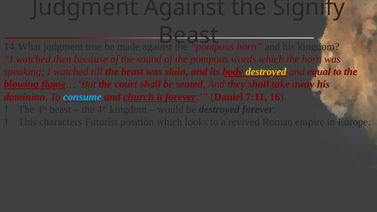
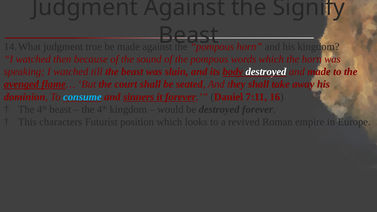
destroyed colour: yellow -> white (266, 72)
and equal: equal -> made (319, 72)
blowing: blowing -> avenged (21, 84)
church: church -> sinners (139, 97)
